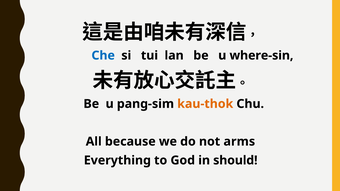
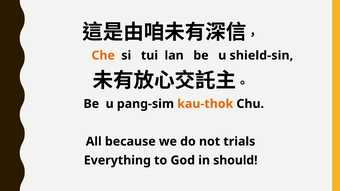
Che colour: blue -> orange (103, 56)
where-sin: where-sin -> shield-sin (261, 56)
arms: arms -> trials (239, 142)
